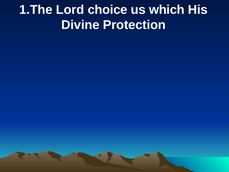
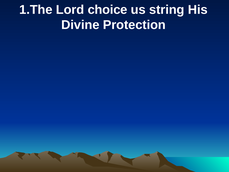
which: which -> string (167, 10)
